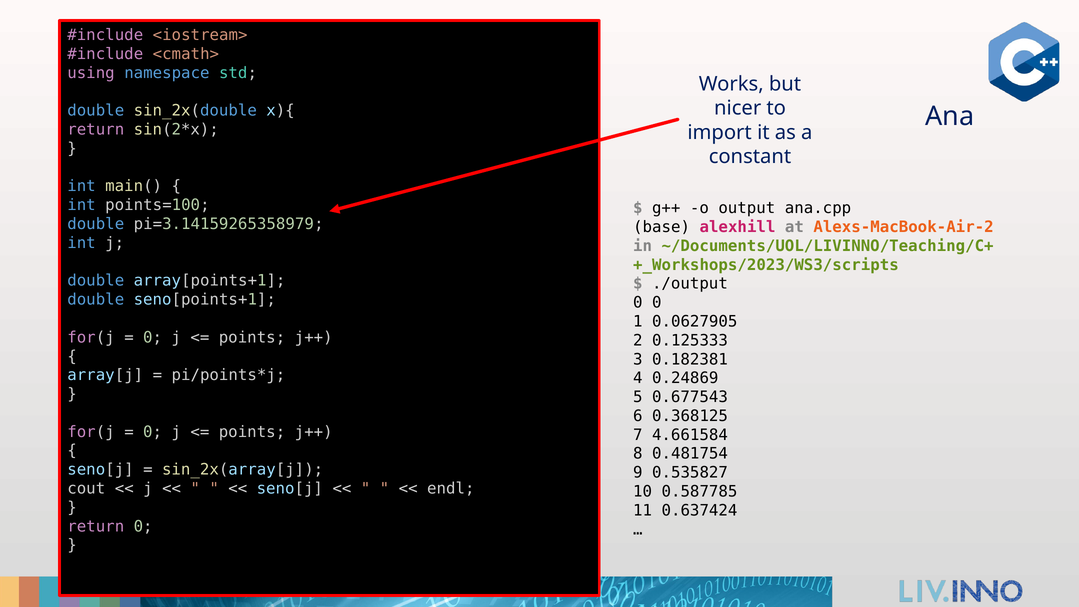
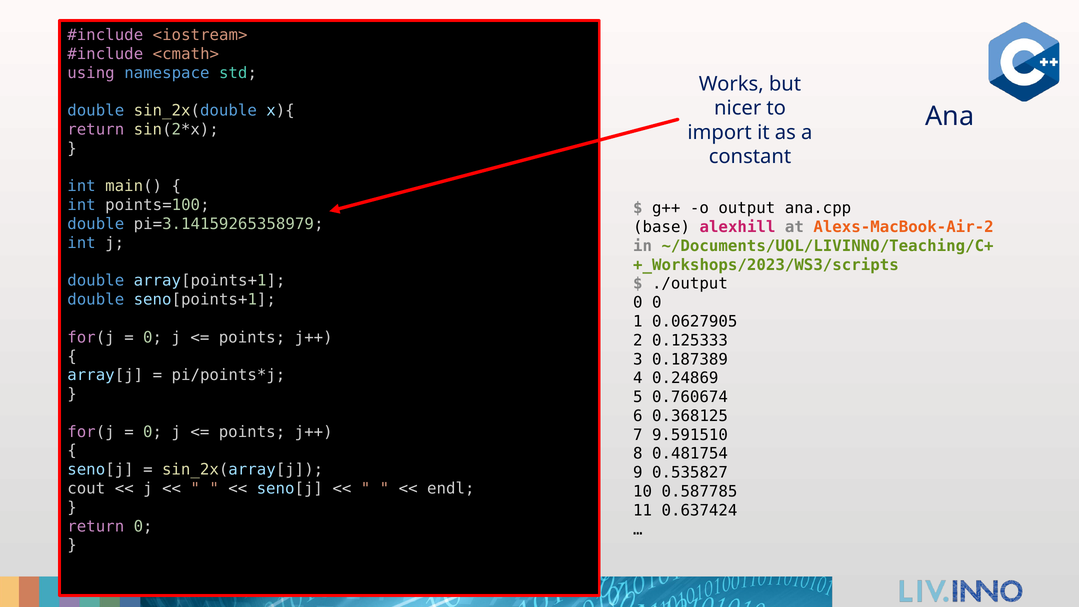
0.182381: 0.182381 -> 0.187389 (690, 359)
0.677543: 0.677543 -> 0.760674 (690, 397)
4.661584: 4.661584 -> 9.591510 (690, 435)
